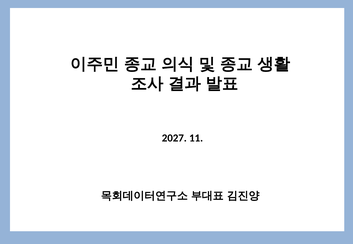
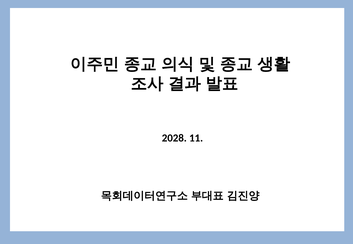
2027: 2027 -> 2028 (174, 138)
